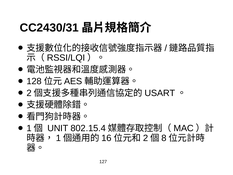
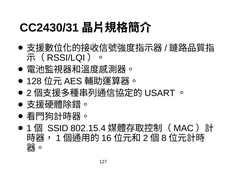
UNIT: UNIT -> SSID (58, 128)
